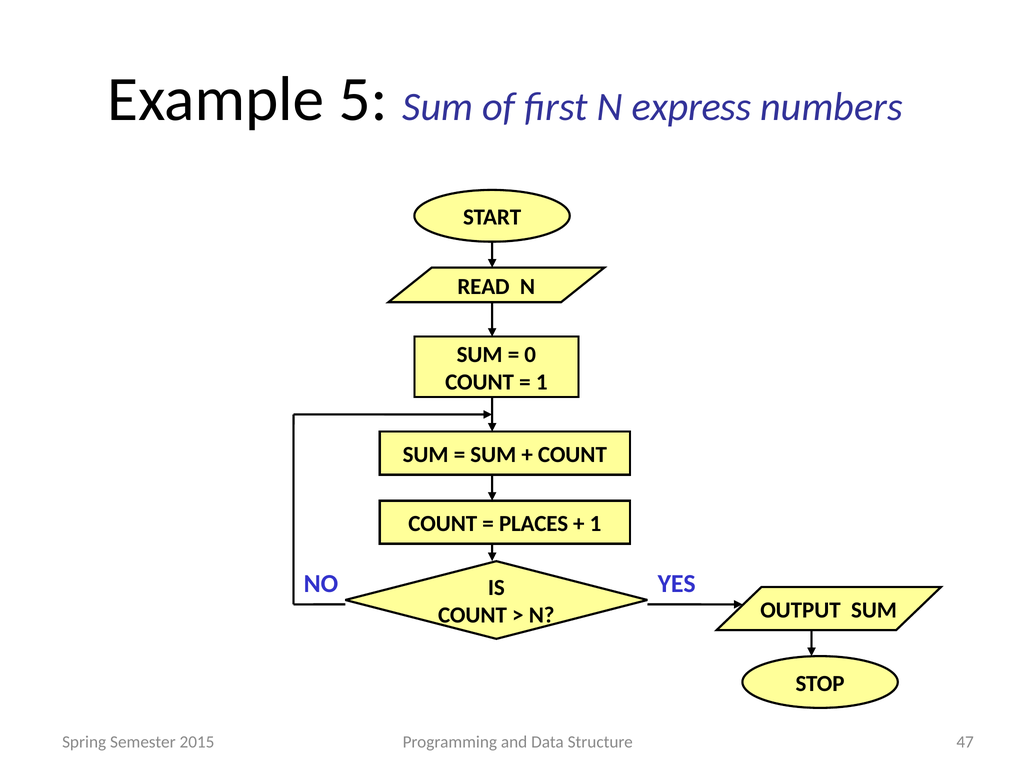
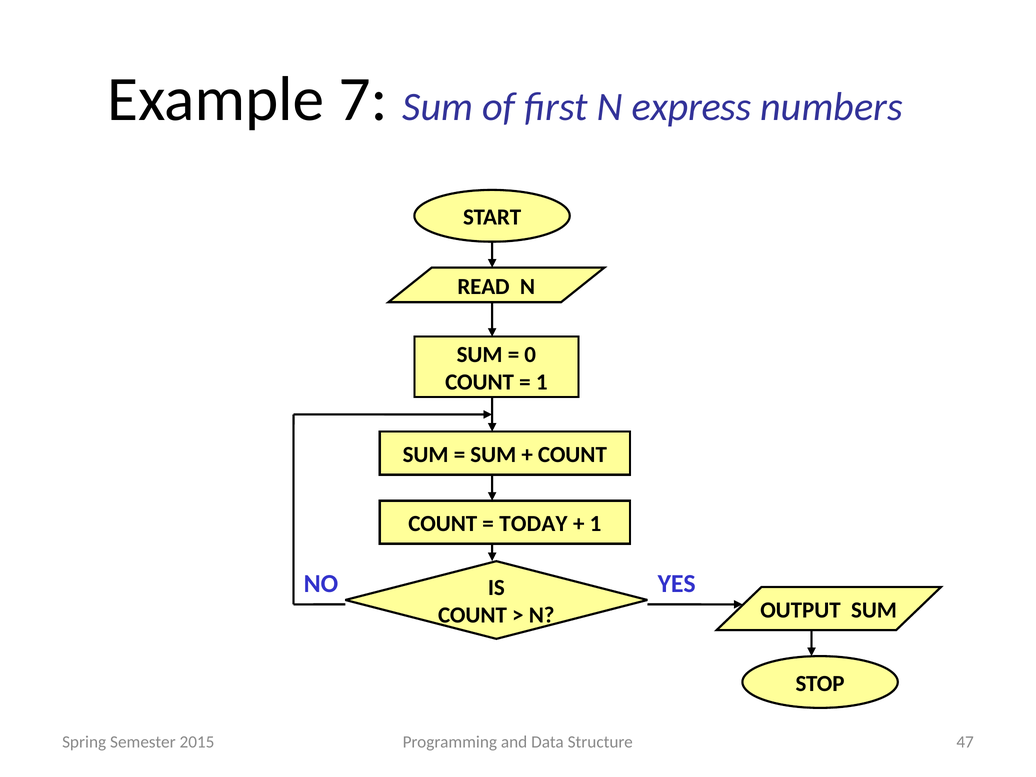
5: 5 -> 7 (363, 99)
PLACES: PLACES -> TODAY (533, 524)
